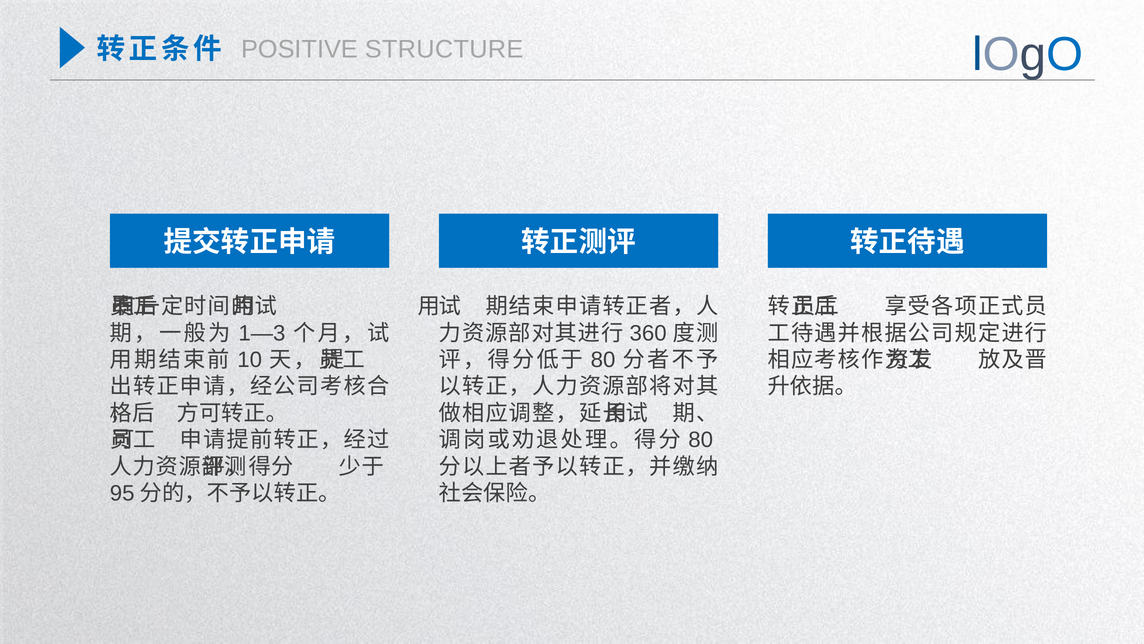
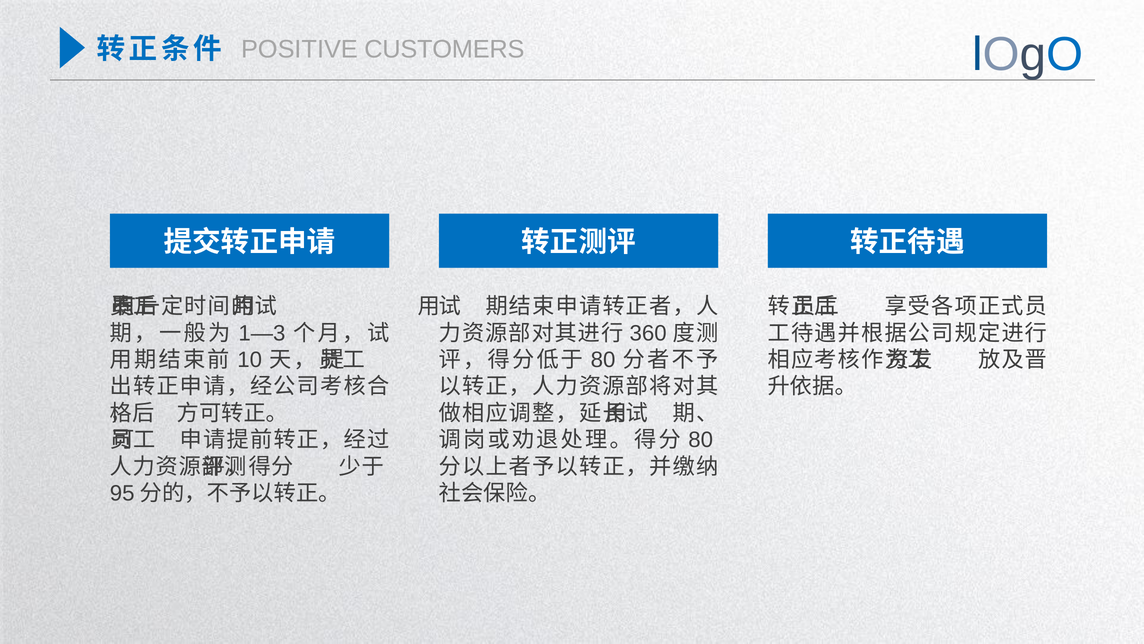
STRUCTURE: STRUCTURE -> CUSTOMERS (444, 49)
